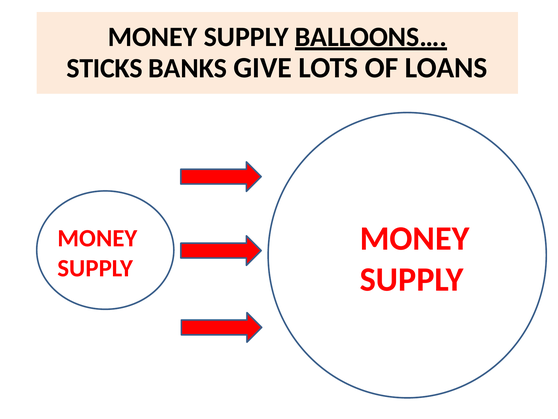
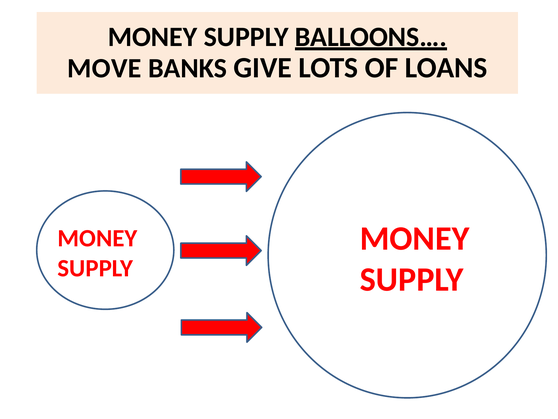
STICKS: STICKS -> MOVE (104, 68)
